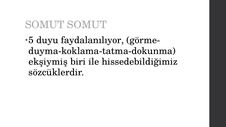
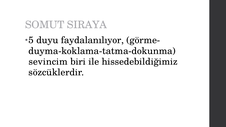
SOMUT SOMUT: SOMUT -> SIRAYA (87, 25)
ekşiymiş: ekşiymiş -> sevincim (48, 62)
